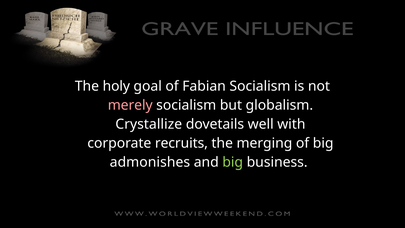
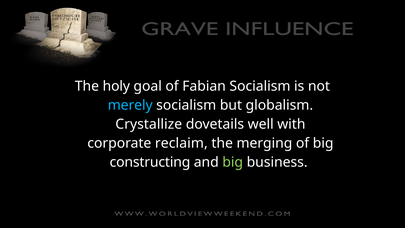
merely colour: pink -> light blue (130, 105)
recruits: recruits -> reclaim (181, 143)
admonishes: admonishes -> constructing (150, 162)
